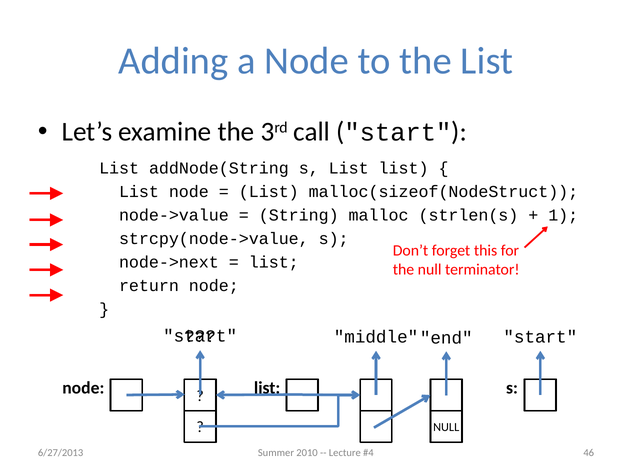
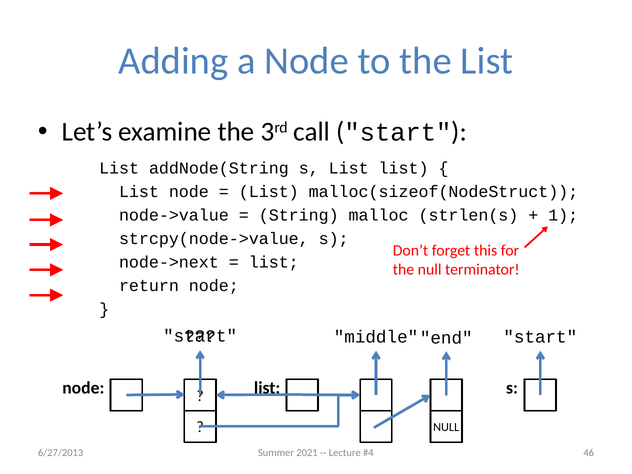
2010: 2010 -> 2021 (307, 453)
